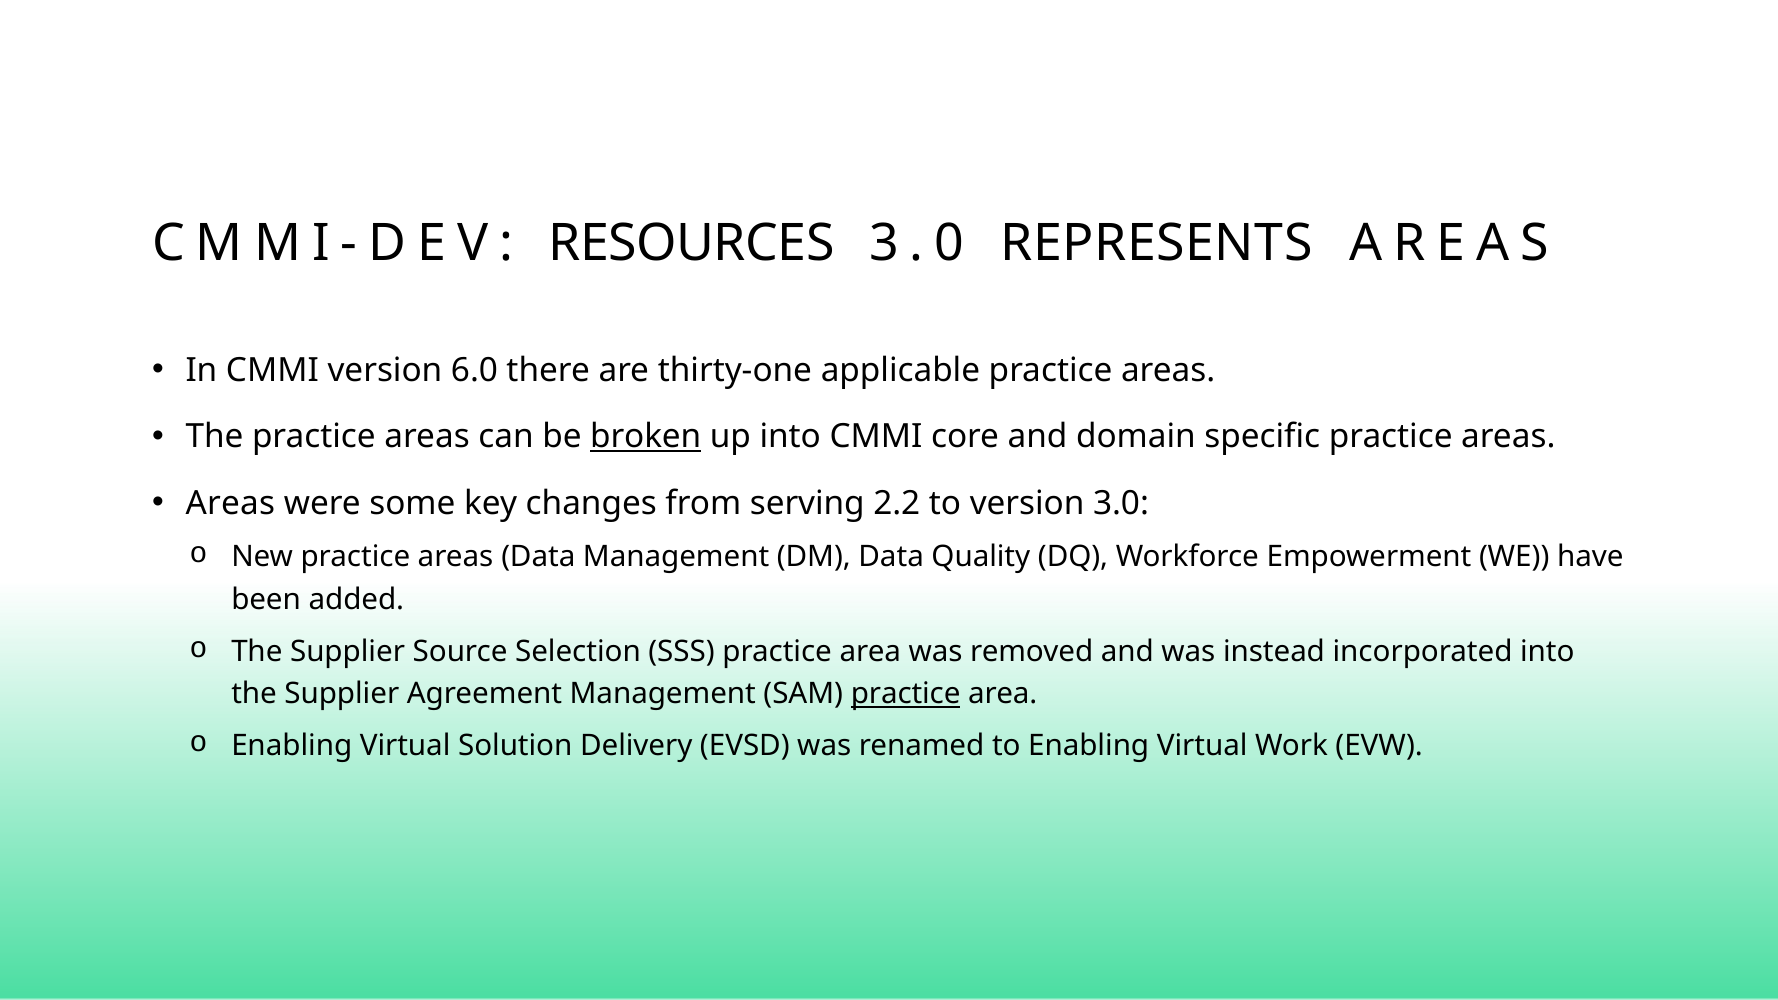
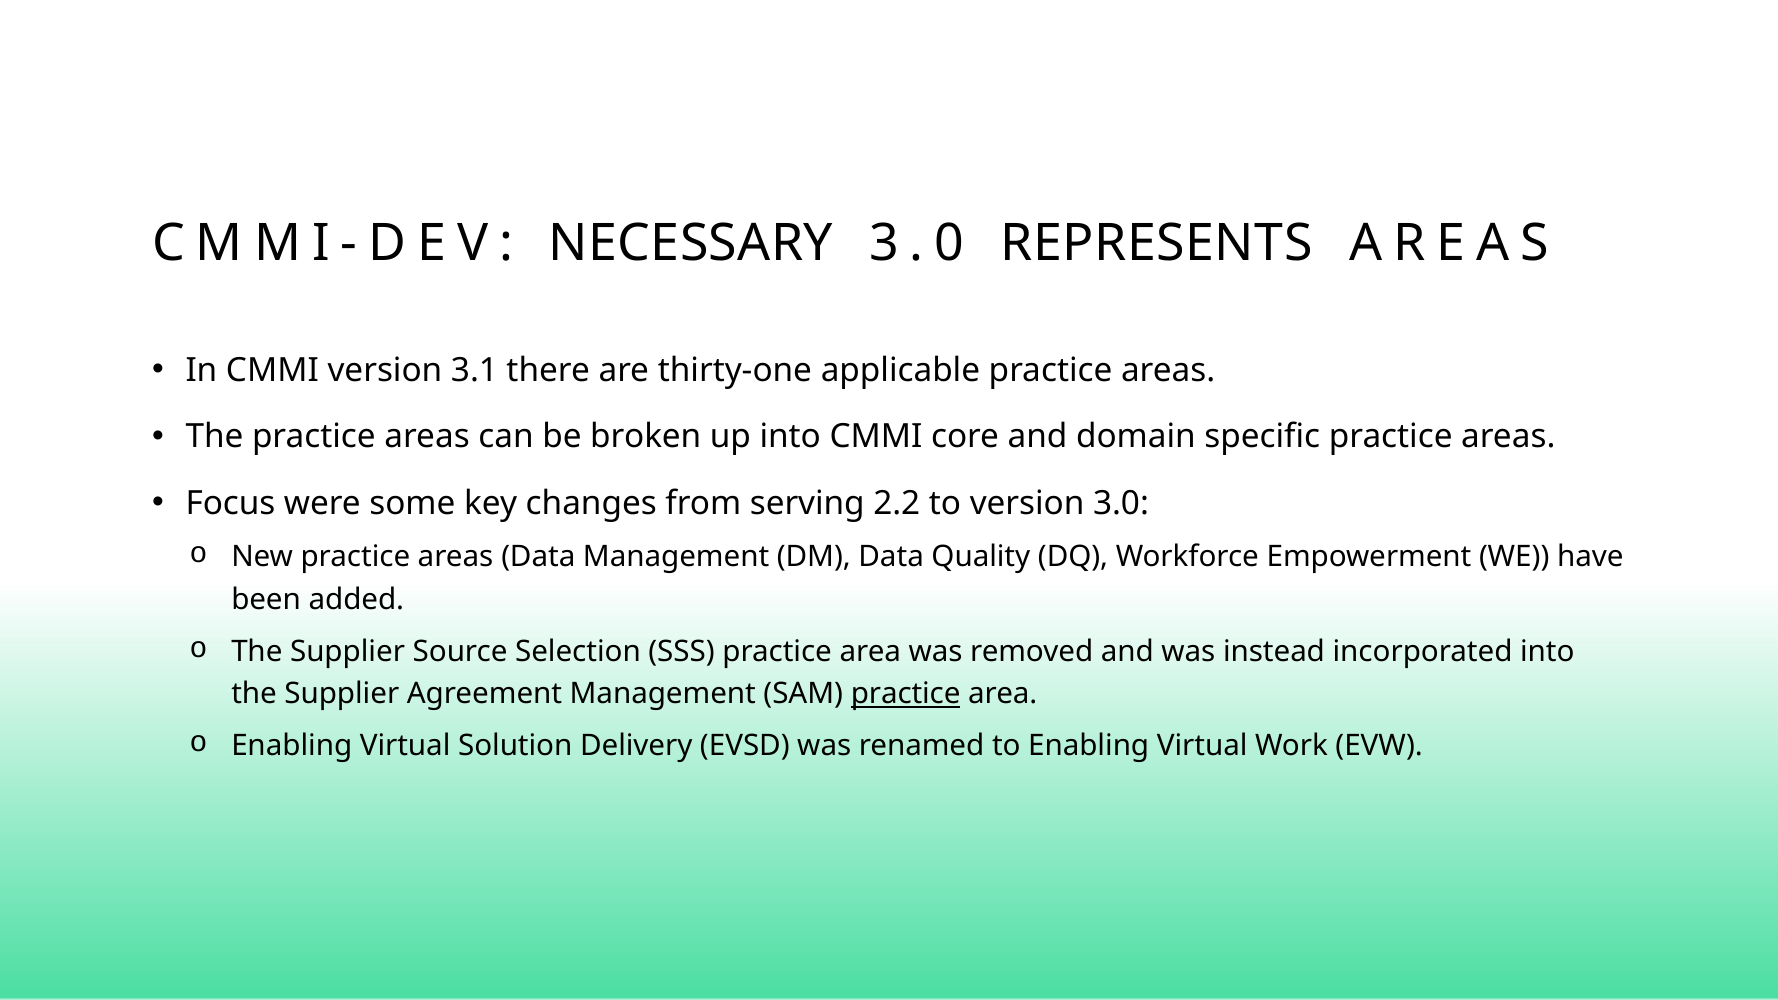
RESOURCES: RESOURCES -> NECESSARY (691, 244)
6.0: 6.0 -> 3.1 (474, 370)
broken underline: present -> none (646, 437)
Areas: Areas -> Focus (230, 503)
